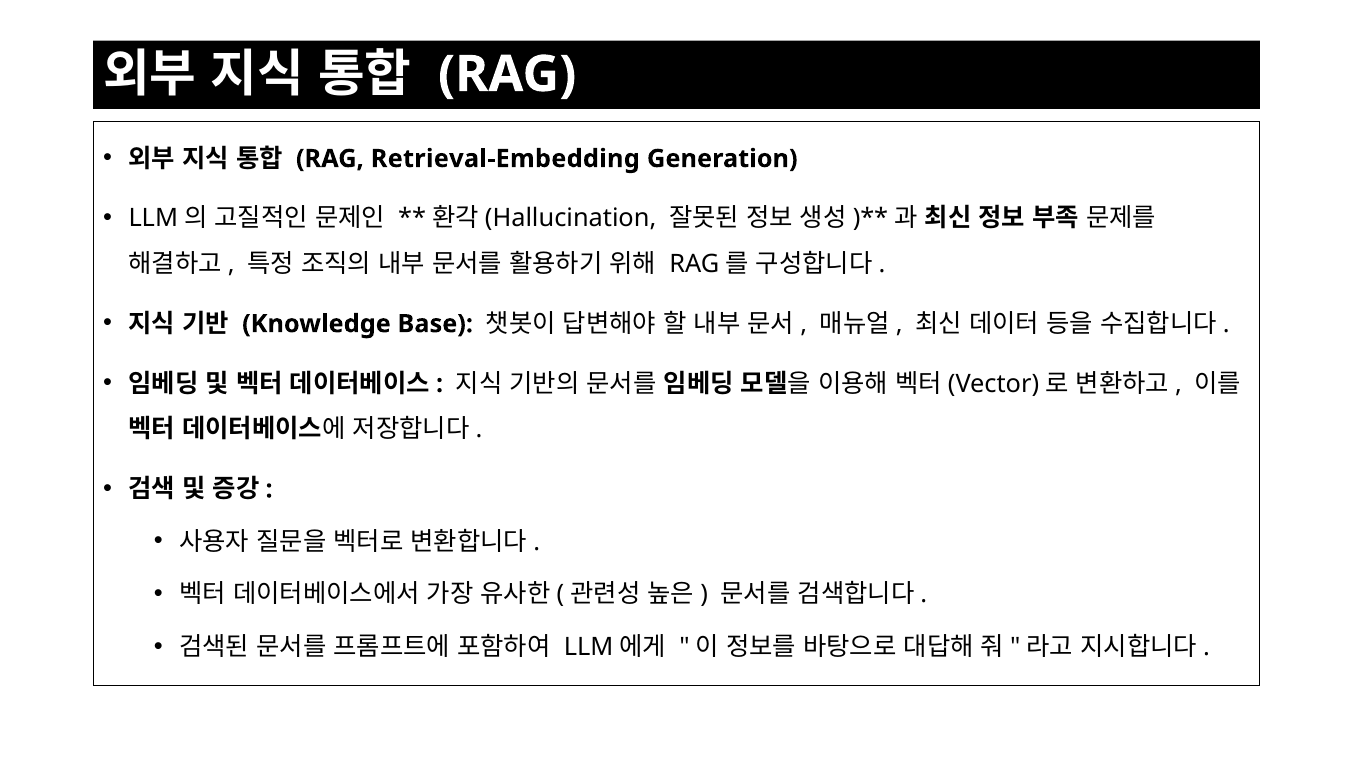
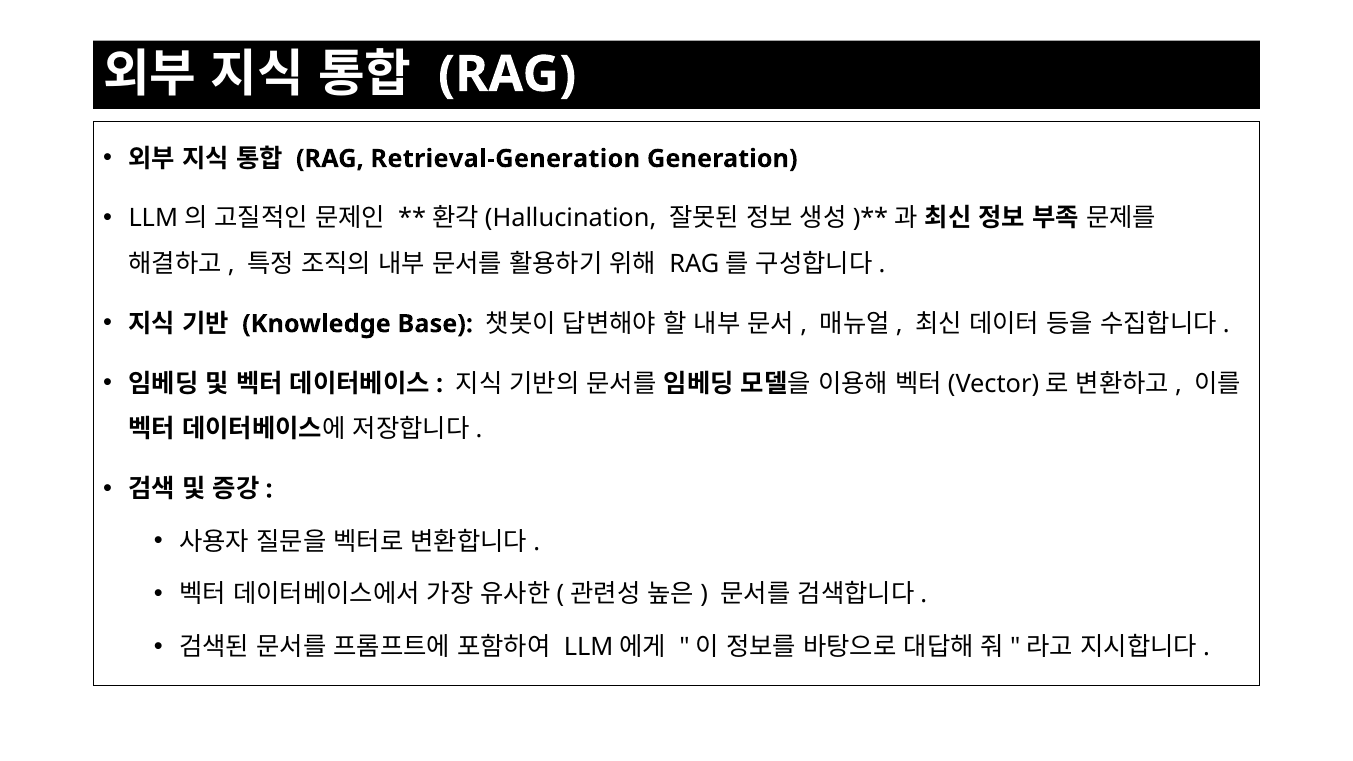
Retrieval-Embedding: Retrieval-Embedding -> Retrieval-Generation (505, 159)
